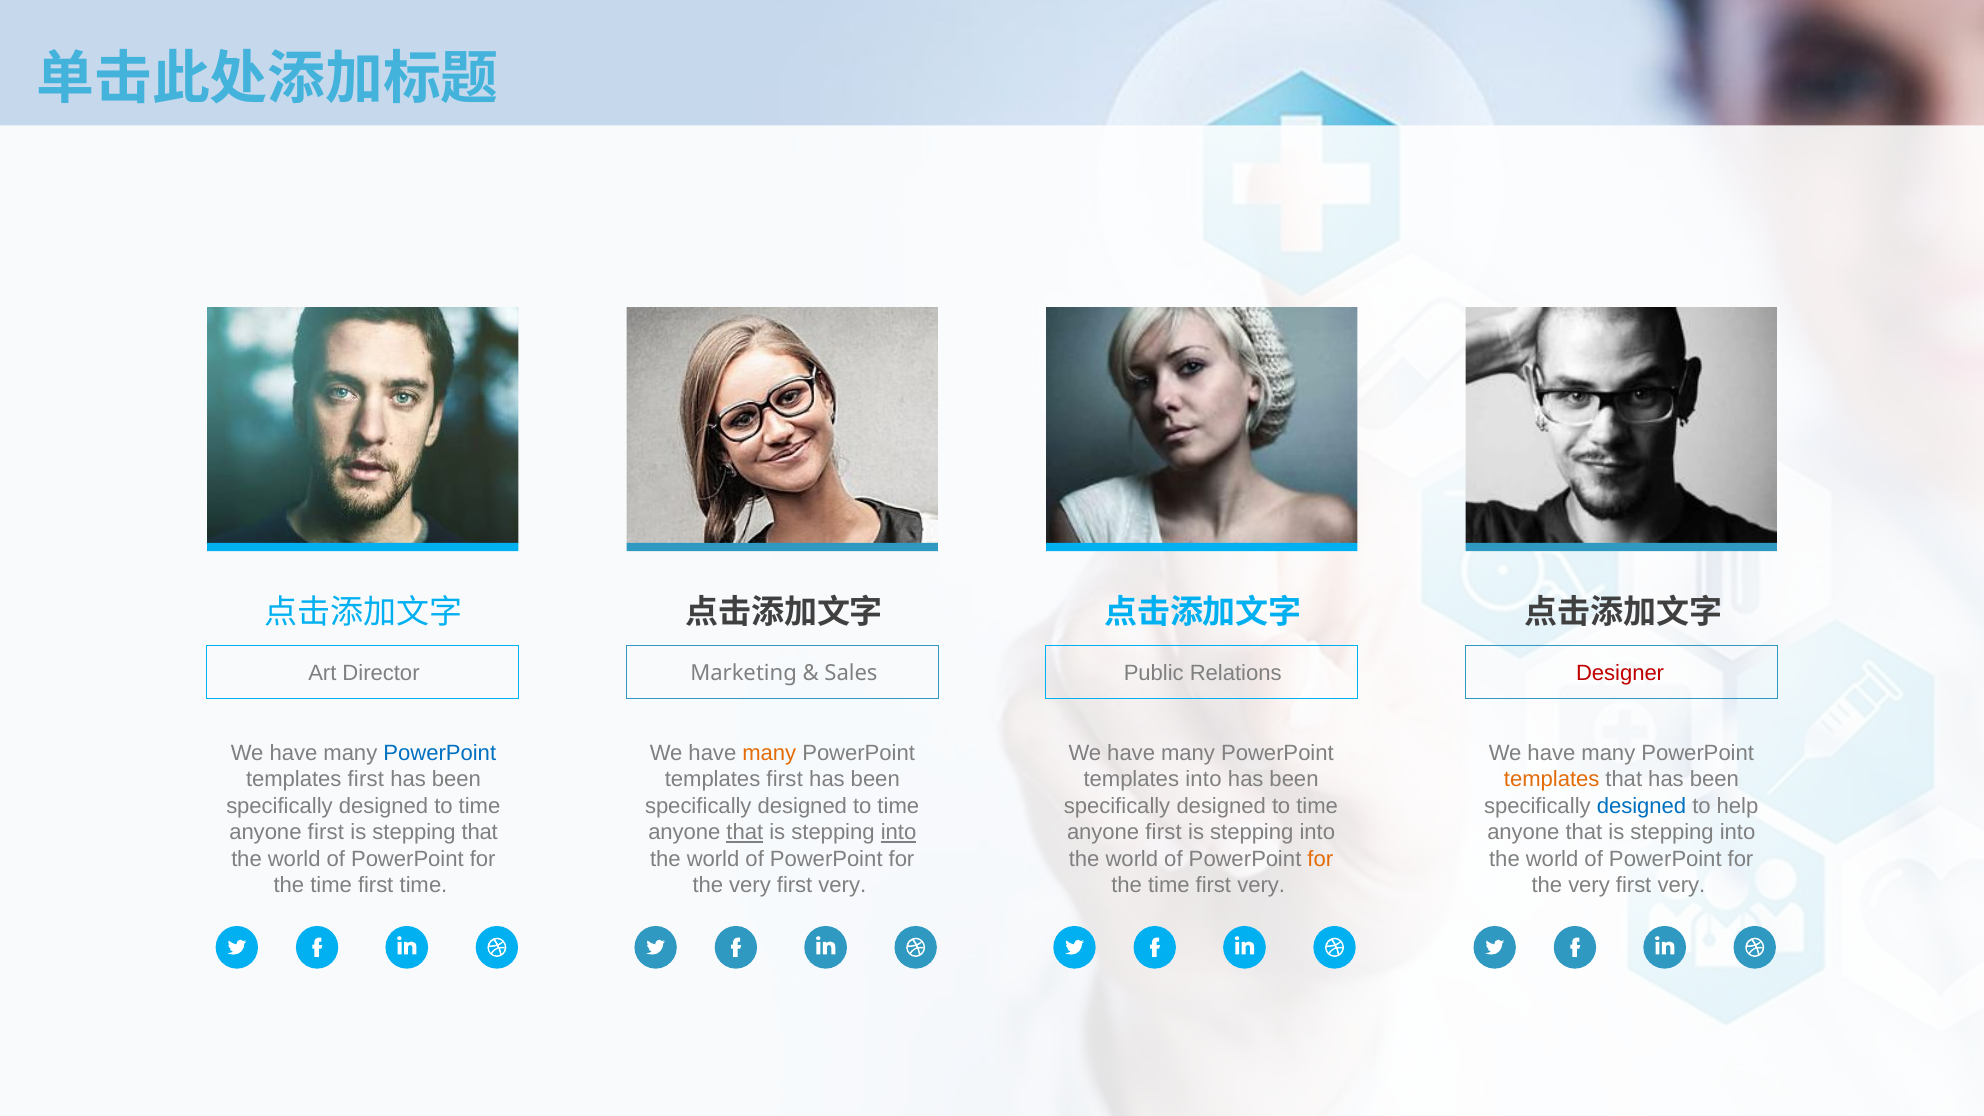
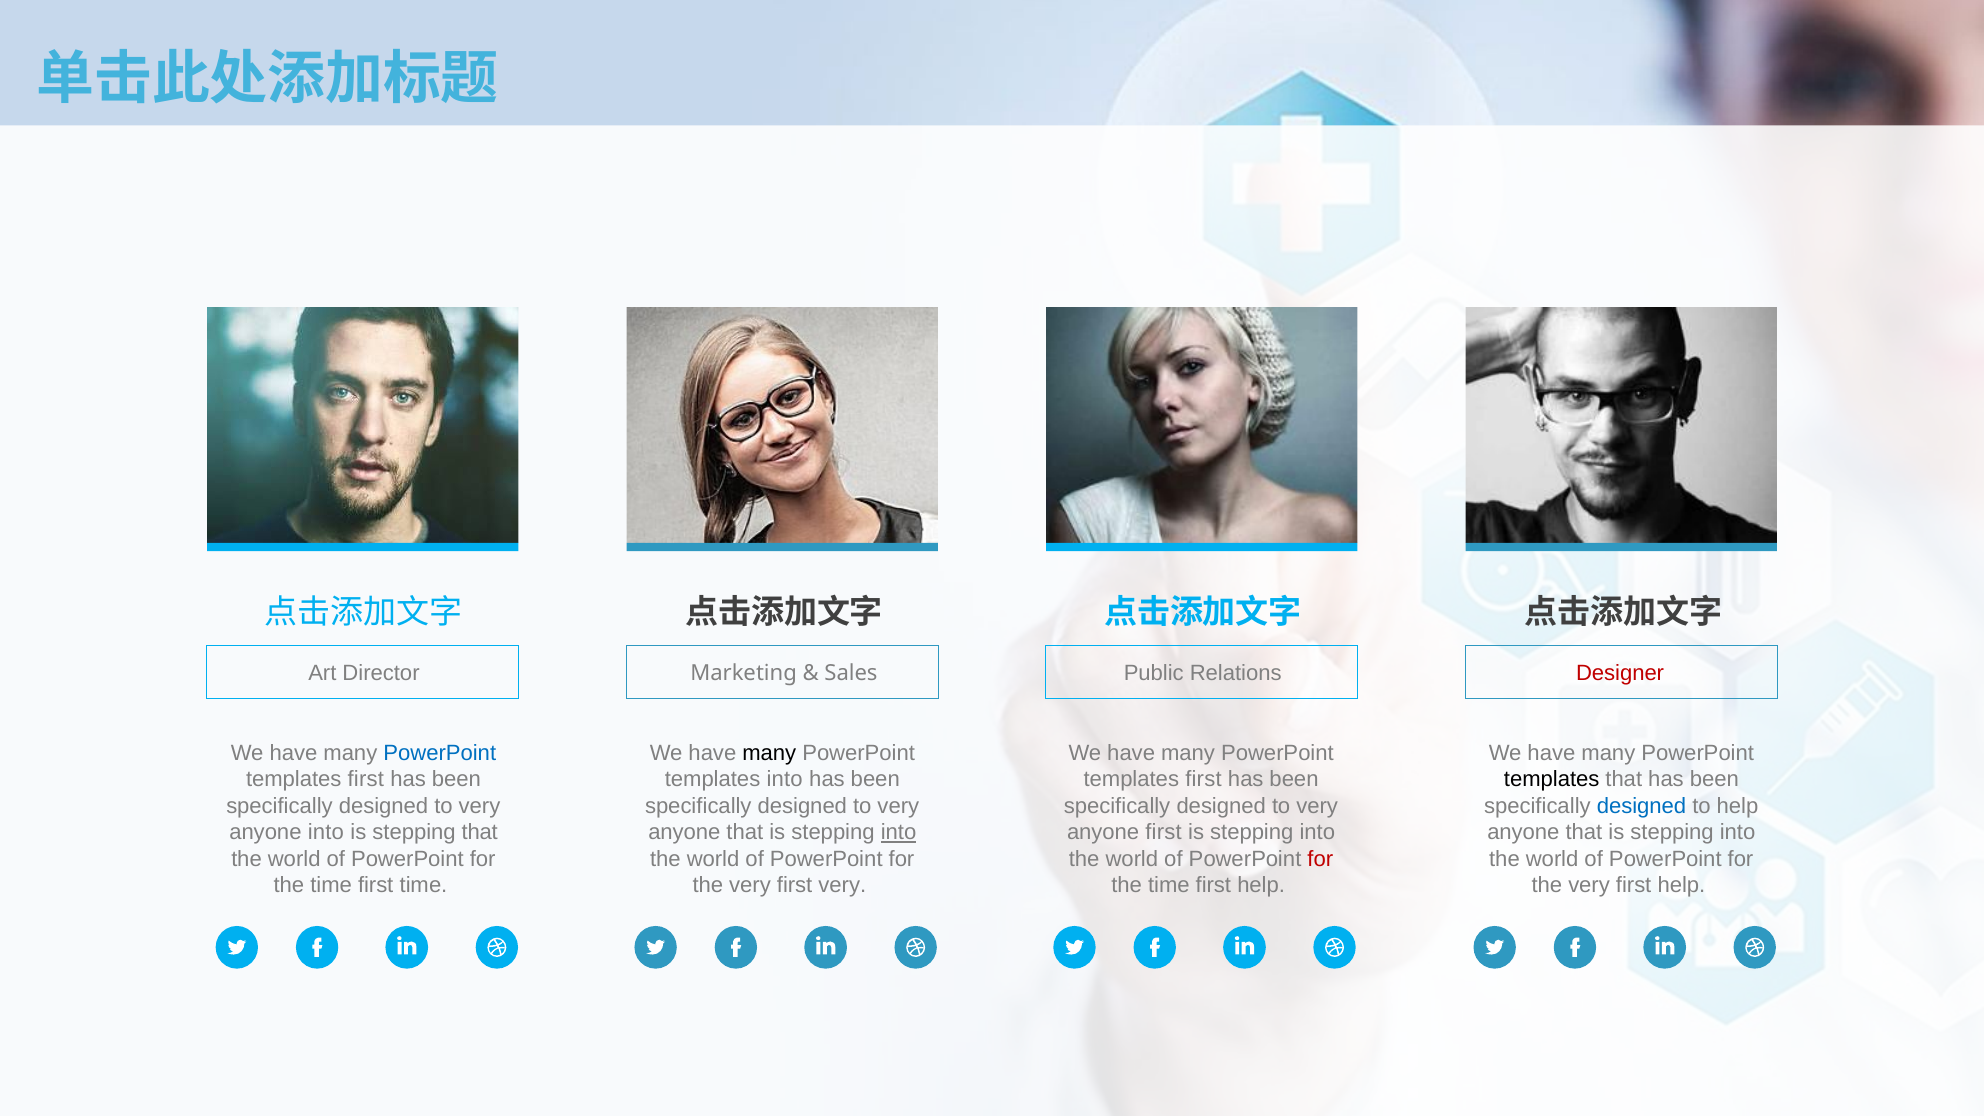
many colour: orange -> black (769, 753)
first: first -> into (785, 780)
into: into -> first (1203, 780)
templates colour: orange -> black (1552, 780)
time: time -> very (479, 806)
time: time -> very (898, 806)
time: time -> very (1317, 806)
first: first -> into (326, 832)
that underline: present -> none (745, 832)
for colour: orange -> red (1320, 859)
very: very -> help (1261, 885)
very: very -> help (1681, 885)
